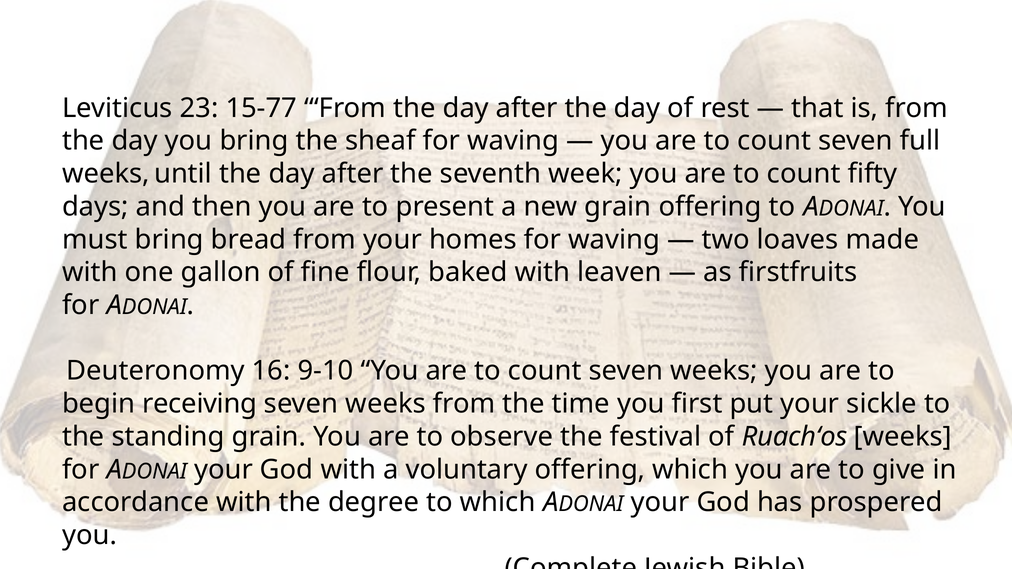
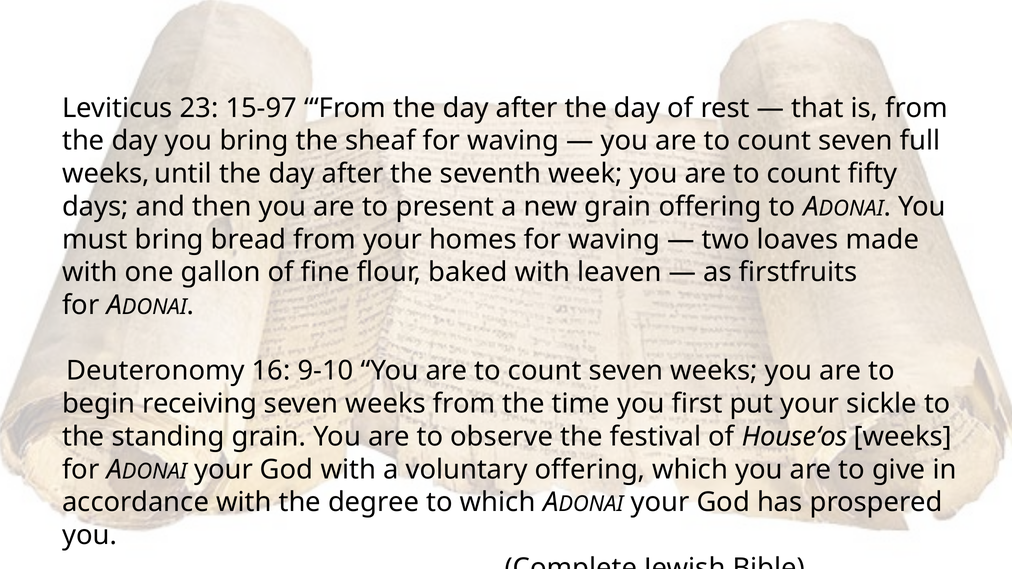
15-77: 15-77 -> 15-97 (261, 108)
Ruach‘os: Ruach‘os -> House‘os (795, 437)
